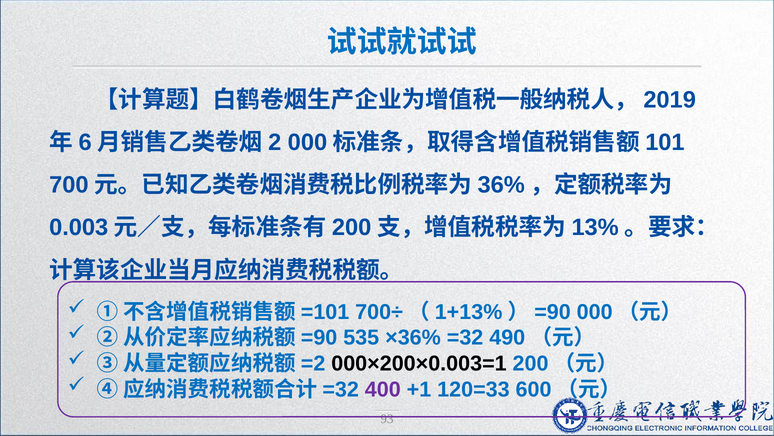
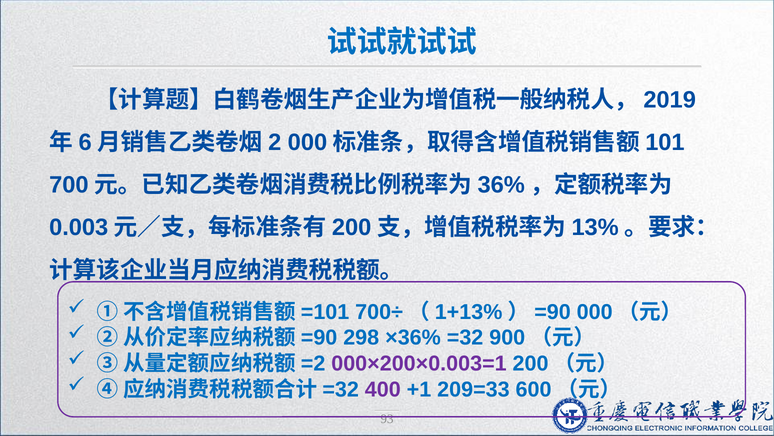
535: 535 -> 298 (361, 337)
490: 490 -> 900 (507, 337)
000×200×0.003=1 colour: black -> purple (419, 363)
120=33: 120=33 -> 209=33 (473, 389)
